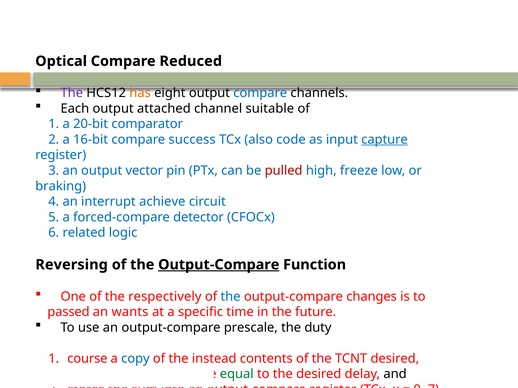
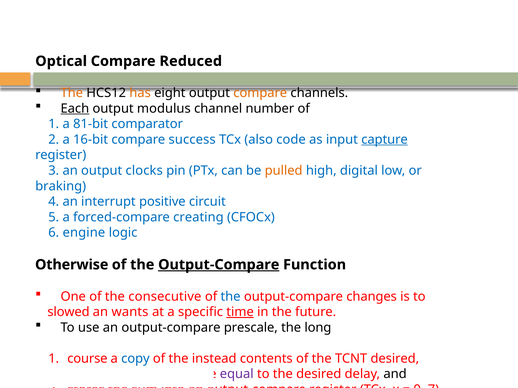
The colour: purple -> orange (72, 93)
compare colour: blue -> orange (260, 93)
Each underline: none -> present (75, 109)
attached: attached -> modulus (164, 109)
suitable: suitable -> number (270, 109)
20-bit: 20-bit -> 81-bit (91, 124)
vector: vector -> clocks (144, 171)
pulled colour: red -> orange (284, 171)
freeze: freeze -> digital (359, 171)
achieve: achieve -> positive (162, 202)
detector: detector -> creating (198, 217)
related: related -> engine (84, 233)
Reversing: Reversing -> Otherwise (72, 265)
respectively: respectively -> consecutive (165, 297)
passed: passed -> slowed (69, 312)
time underline: none -> present (240, 312)
duty: duty -> long (318, 328)
equal colour: green -> purple (237, 375)
